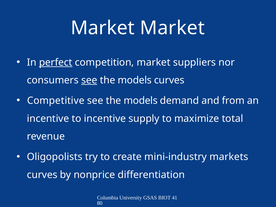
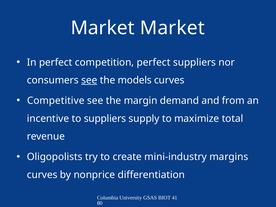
perfect underline: present -> none (56, 62)
competition market: market -> perfect (154, 62)
models: models -> margin (141, 101)
to incentive: incentive -> suppliers (105, 119)
markets: markets -> margins (229, 157)
